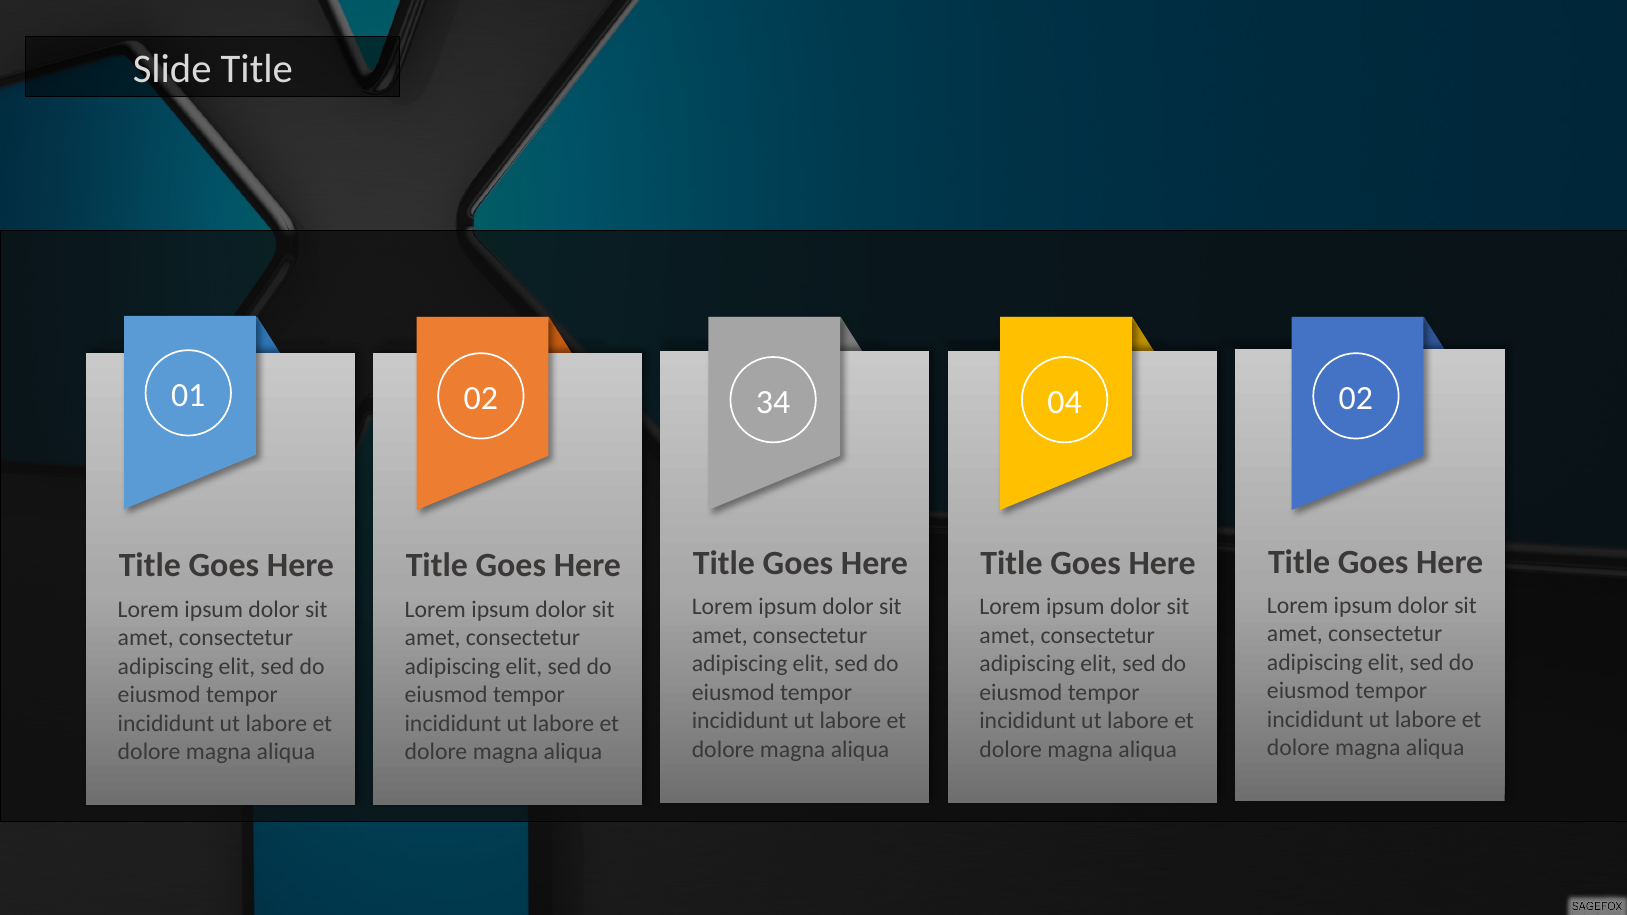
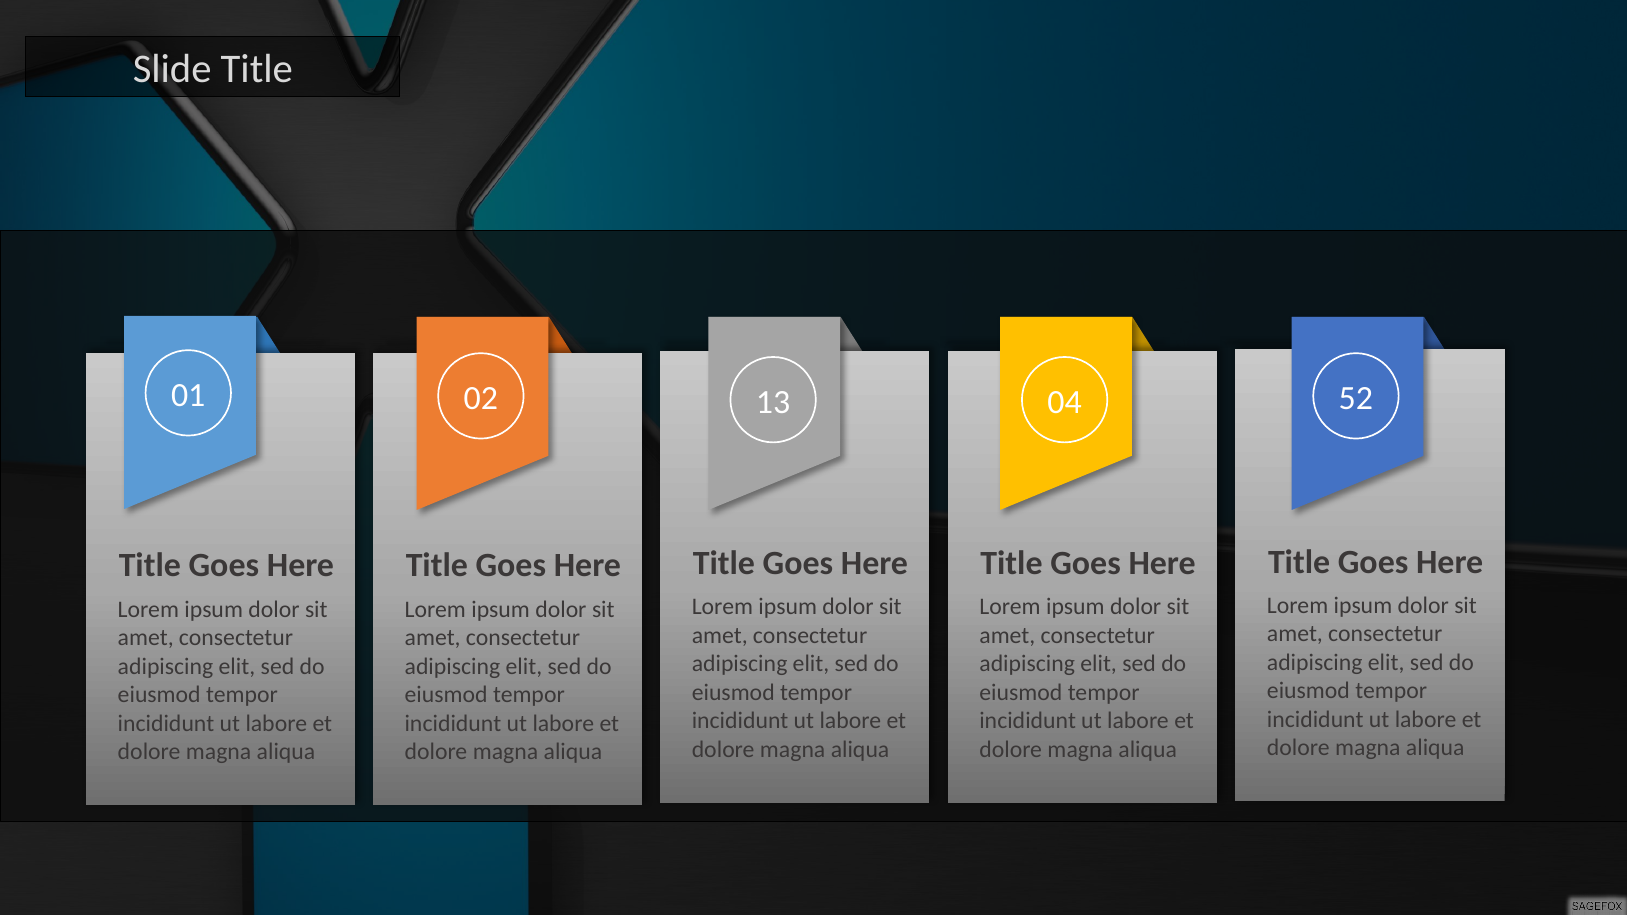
34: 34 -> 13 (773, 402)
04 02: 02 -> 52 (1356, 398)
